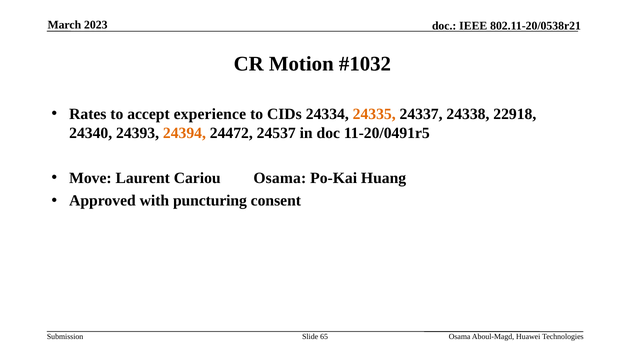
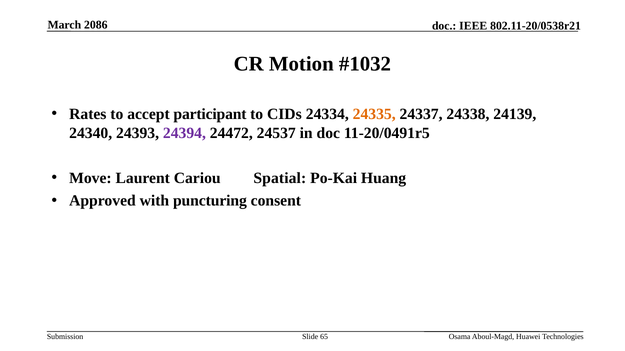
2023: 2023 -> 2086 (96, 25)
experience: experience -> participant (210, 114)
22918: 22918 -> 24139 (515, 114)
24394 colour: orange -> purple (184, 133)
Cariou Osama: Osama -> Spatial (280, 178)
